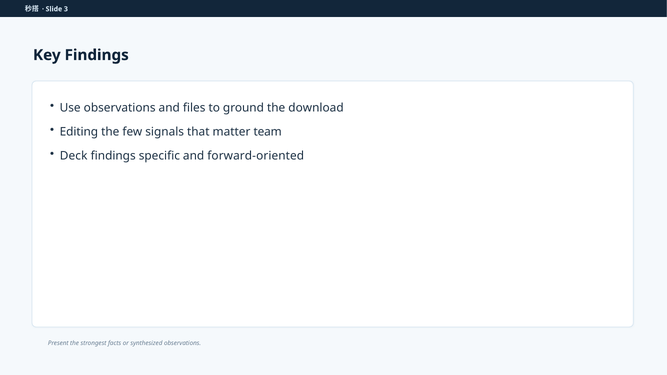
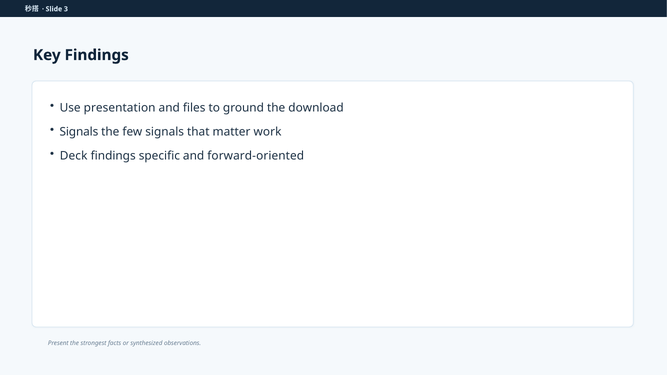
Use observations: observations -> presentation (120, 108)
Editing: Editing -> Signals (79, 132)
team: team -> work (268, 132)
